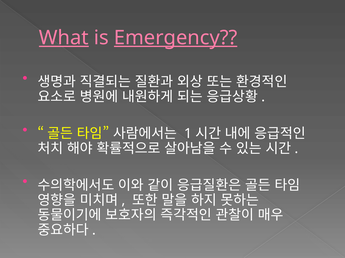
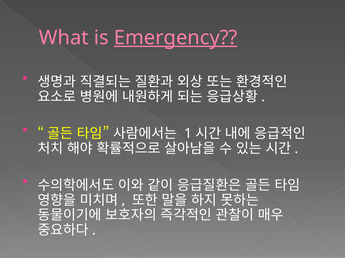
What underline: present -> none (64, 38)
